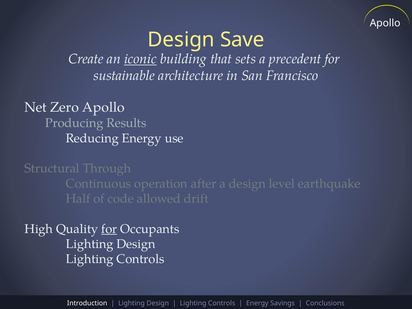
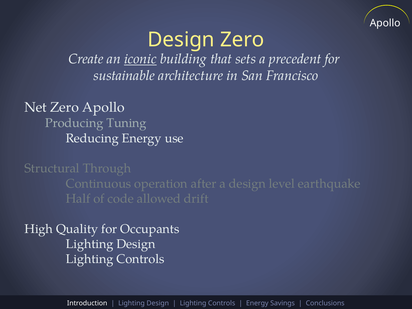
Design Save: Save -> Zero (242, 40)
Results: Results -> Tuning (126, 123)
for underline: present -> none (109, 229)
